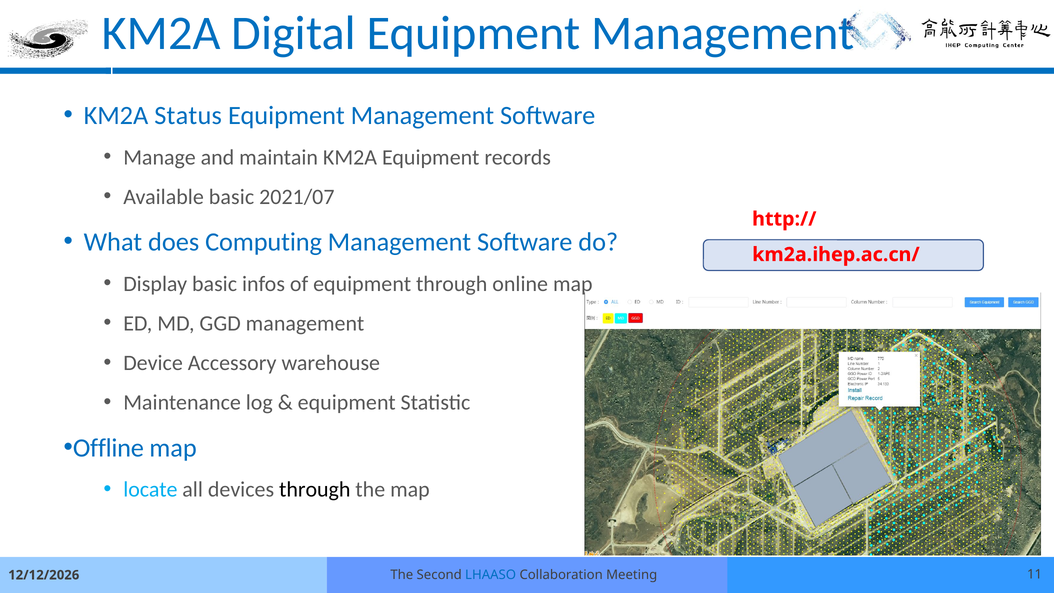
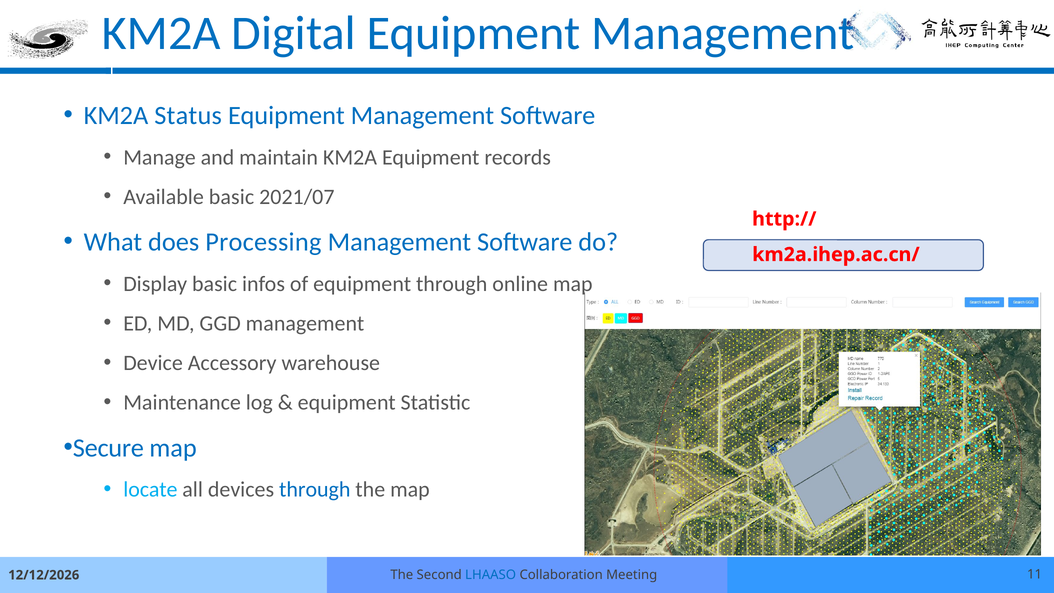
Computing: Computing -> Processing (263, 242)
Offline: Offline -> Secure (108, 448)
through colour: black -> blue (315, 490)
